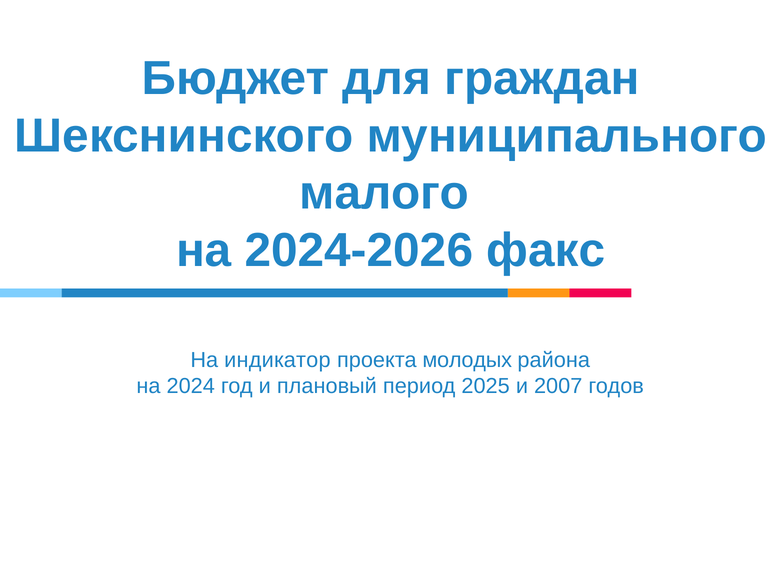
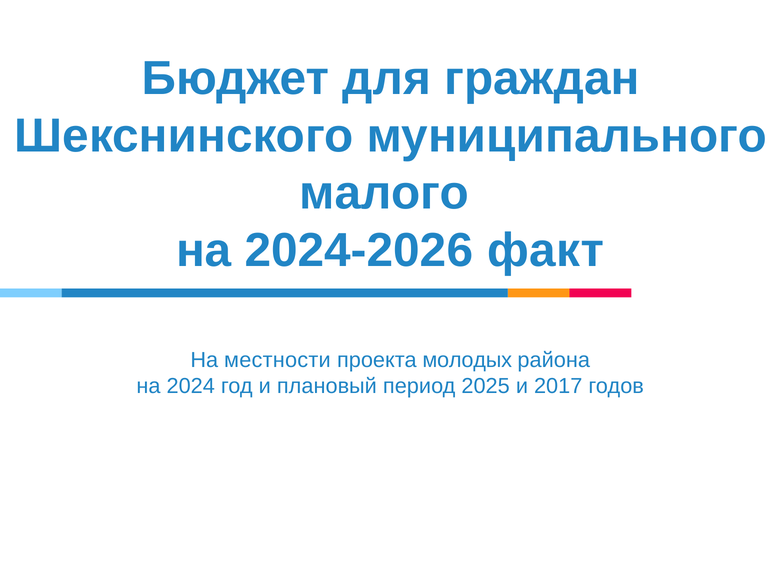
факс: факс -> факт (546, 251)
индикатор: индикатор -> местности (277, 361)
2007: 2007 -> 2017 (558, 387)
